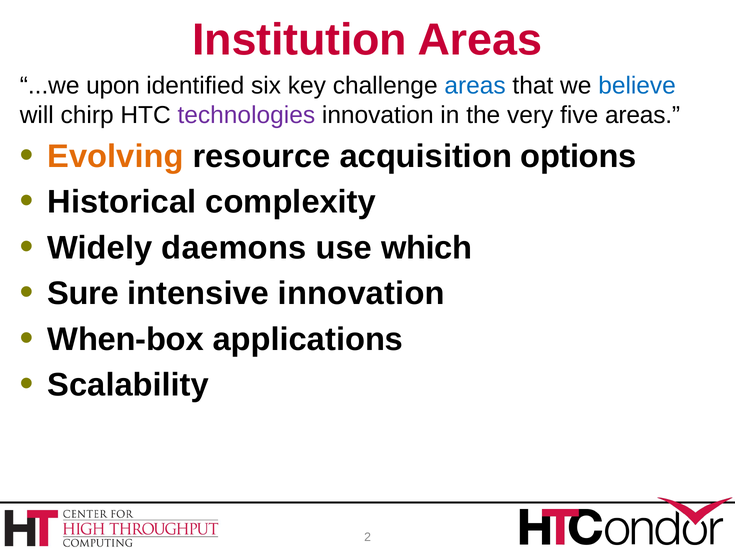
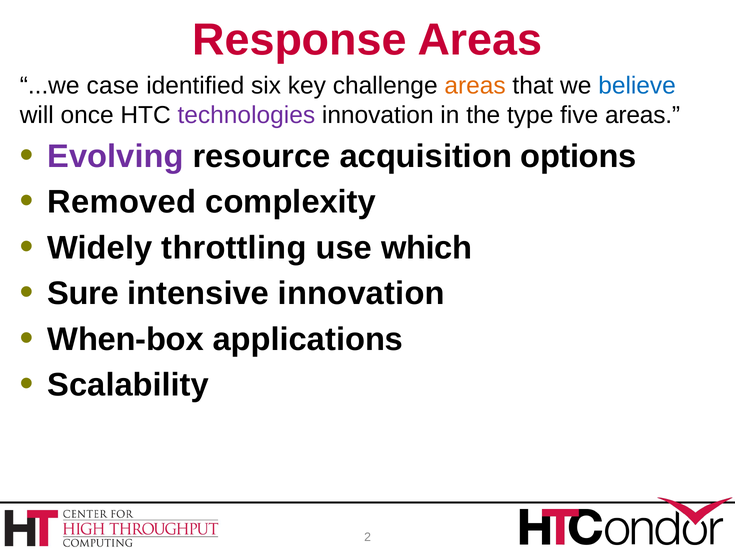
Institution: Institution -> Response (299, 40)
upon: upon -> case (113, 86)
areas colour: blue -> orange (475, 86)
chirp: chirp -> once (87, 115)
very: very -> type (530, 115)
Evolving colour: orange -> purple (115, 157)
Historical: Historical -> Removed (122, 202)
daemons: daemons -> throttling (234, 248)
